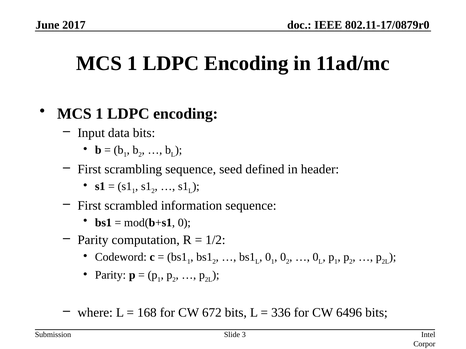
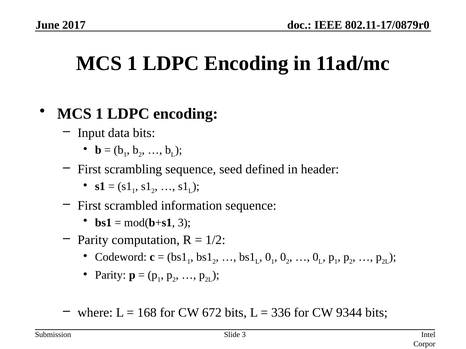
mod(b+s1 0: 0 -> 3 (184, 223)
6496: 6496 -> 9344 (349, 313)
